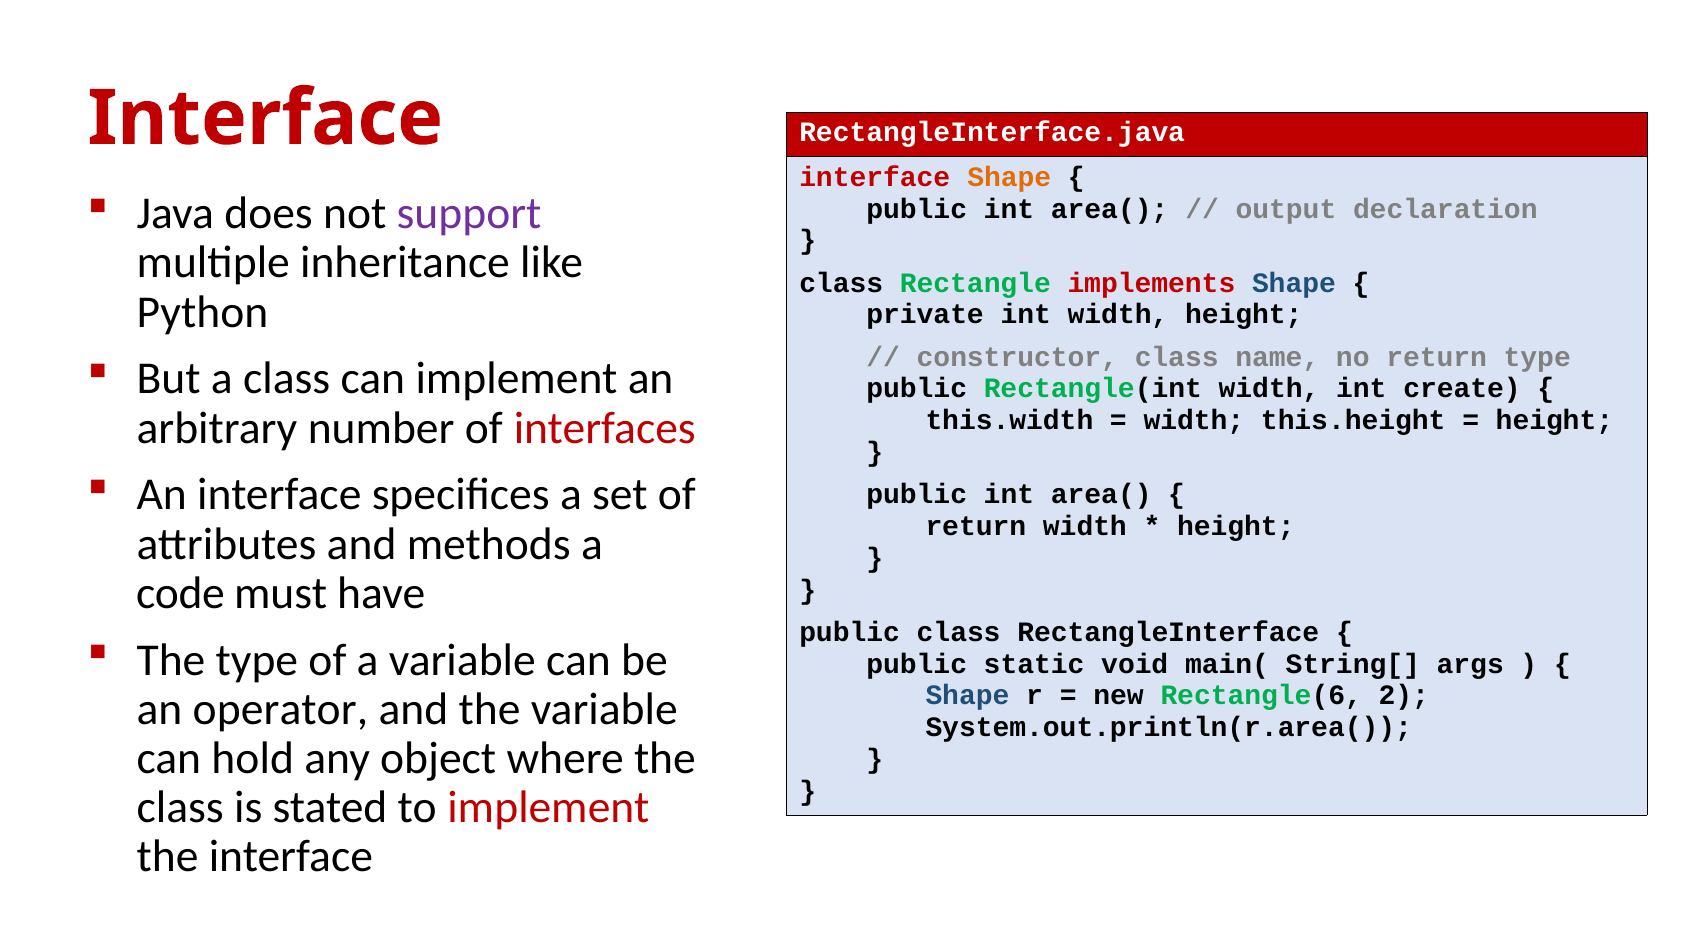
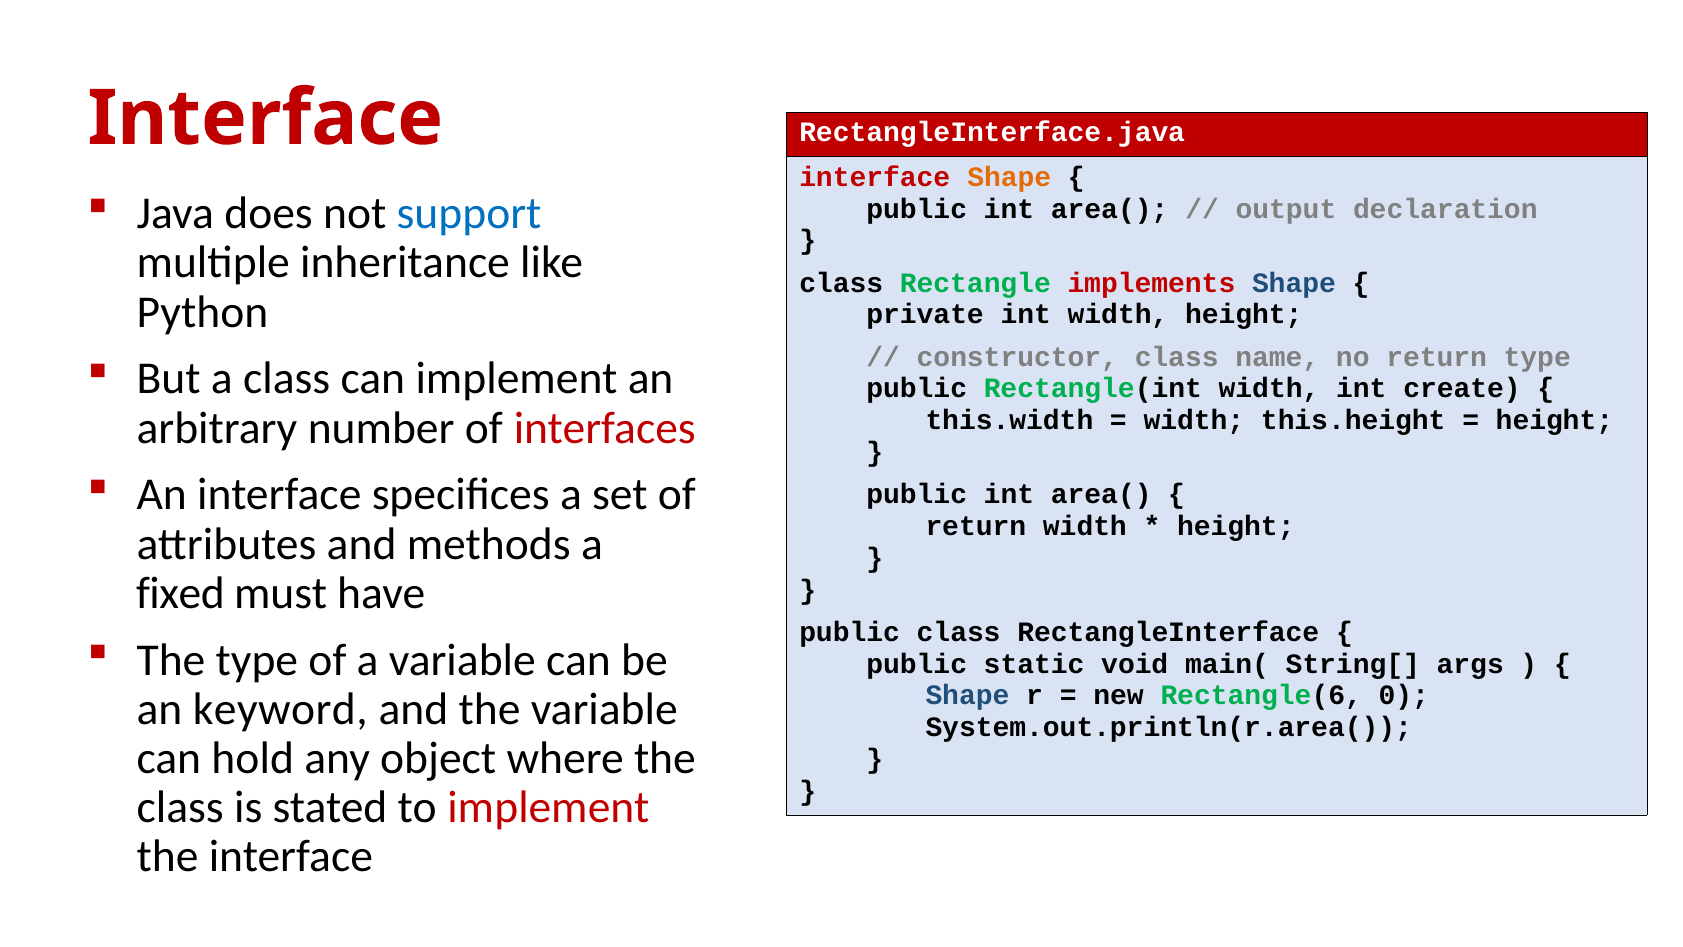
support colour: purple -> blue (469, 214)
code: code -> fixed (180, 593)
2: 2 -> 0 (1404, 695)
operator: operator -> keyword (280, 709)
